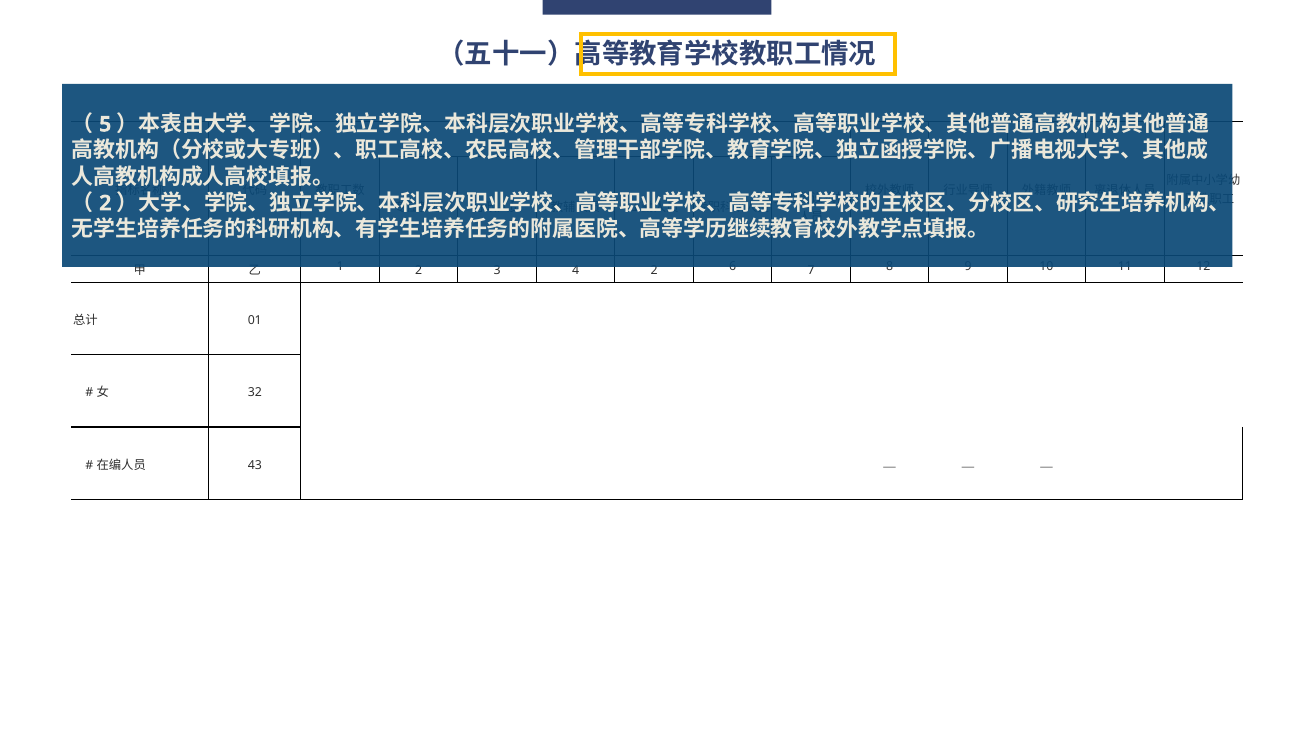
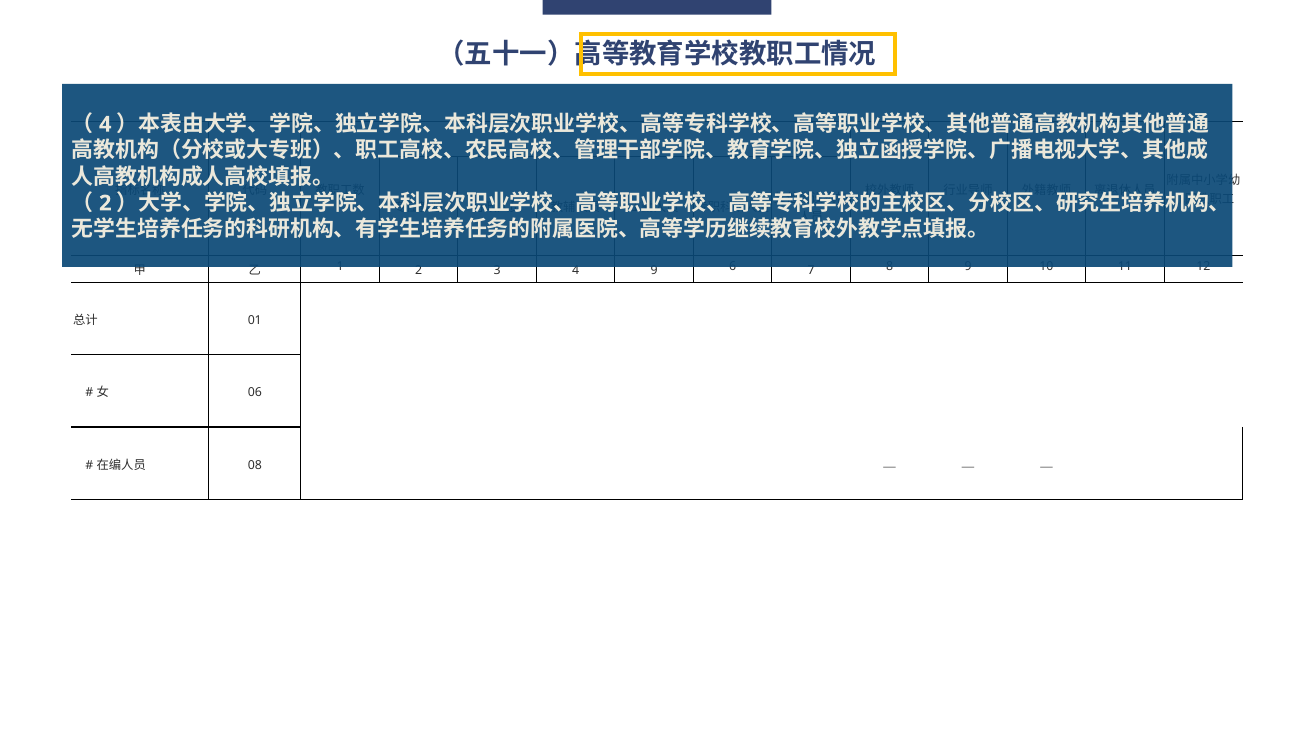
5: 5 -> 4 (105, 124)
4 2: 2 -> 9 (654, 271)
32: 32 -> 06 (255, 393)
43: 43 -> 08 (255, 465)
